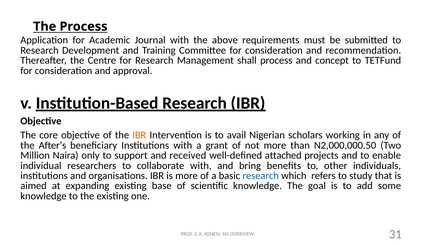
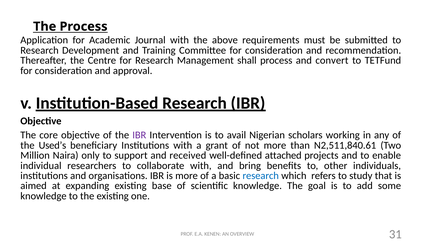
concept: concept -> convert (332, 60)
IBR colour: orange -> purple (139, 135)
After’s: After’s -> Used’s (52, 145)
N2,000,000.50: N2,000,000.50 -> N2,511,840.61 (345, 145)
